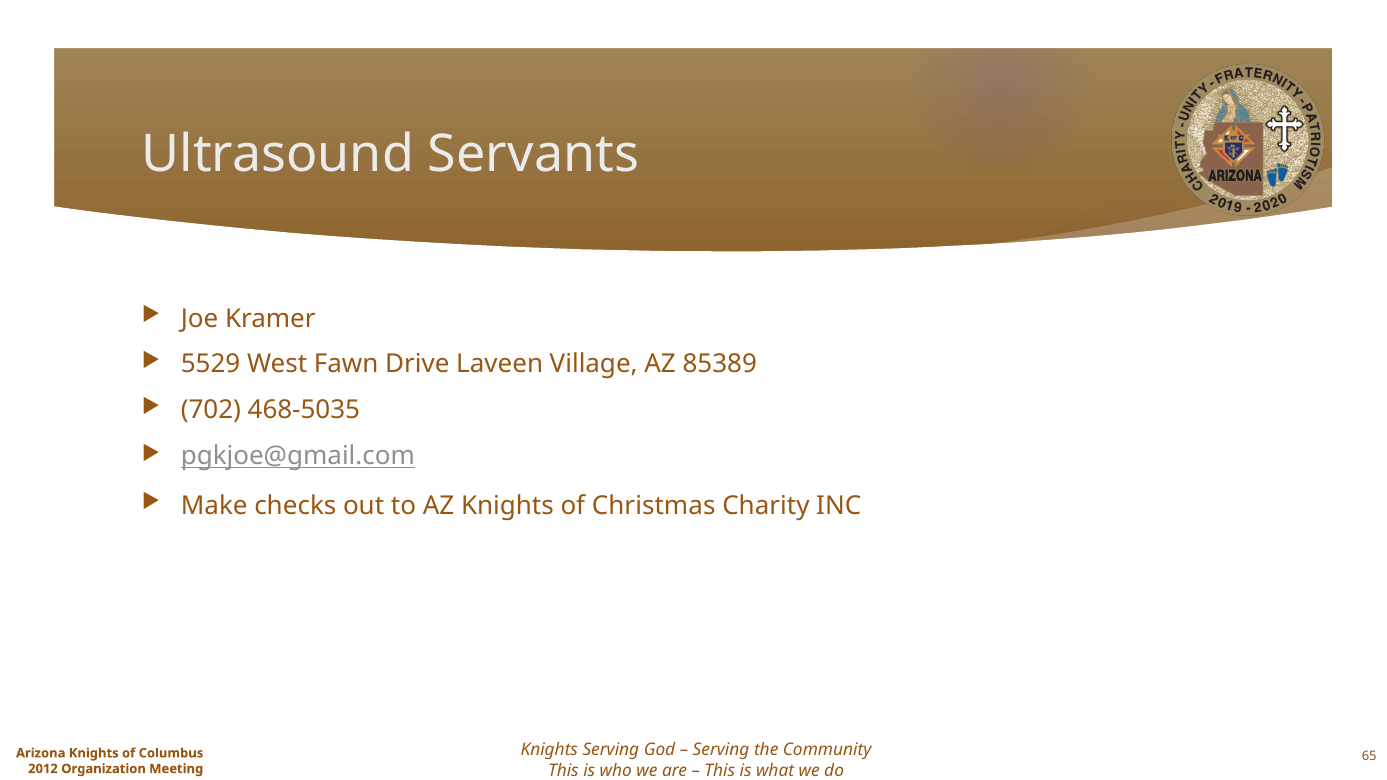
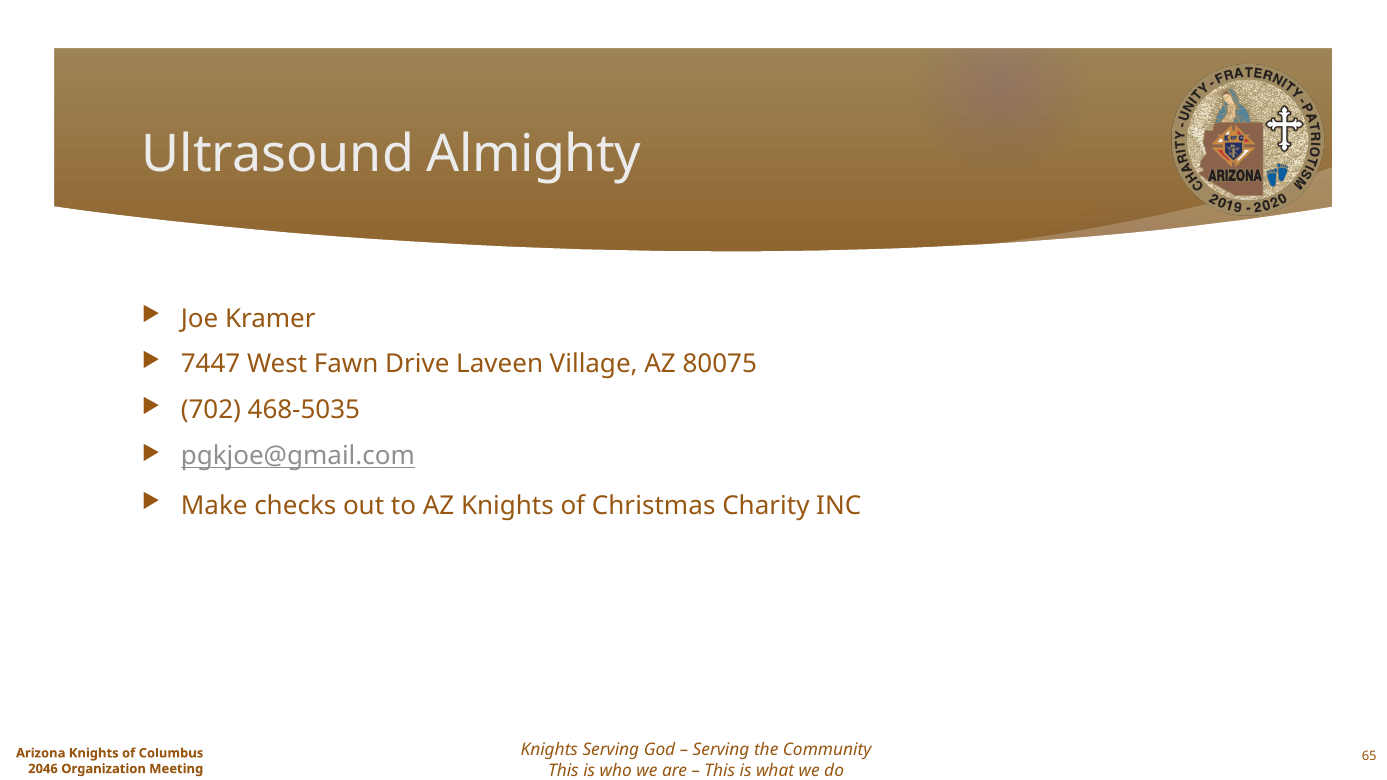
Servants: Servants -> Almighty (534, 155)
5529: 5529 -> 7447 (211, 364)
85389: 85389 -> 80075 (720, 364)
2012: 2012 -> 2046 (43, 769)
